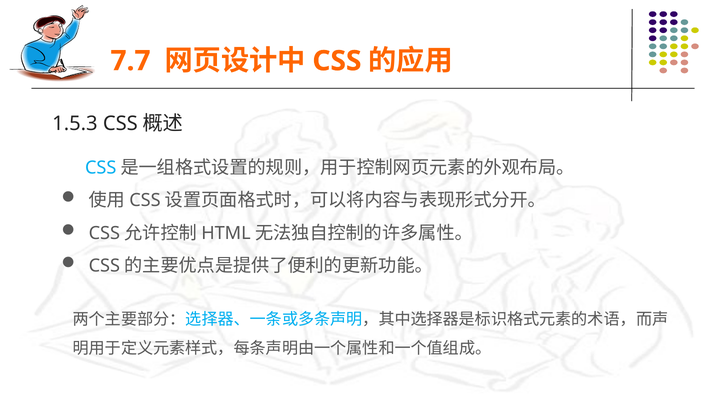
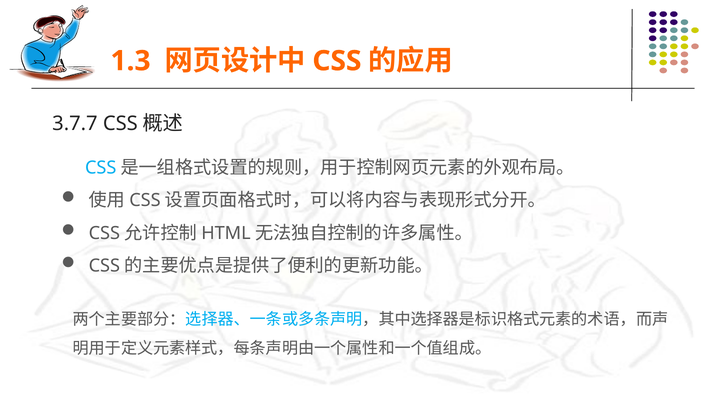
7.7: 7.7 -> 1.3 (131, 61)
1.5.3: 1.5.3 -> 3.7.7 (75, 124)
